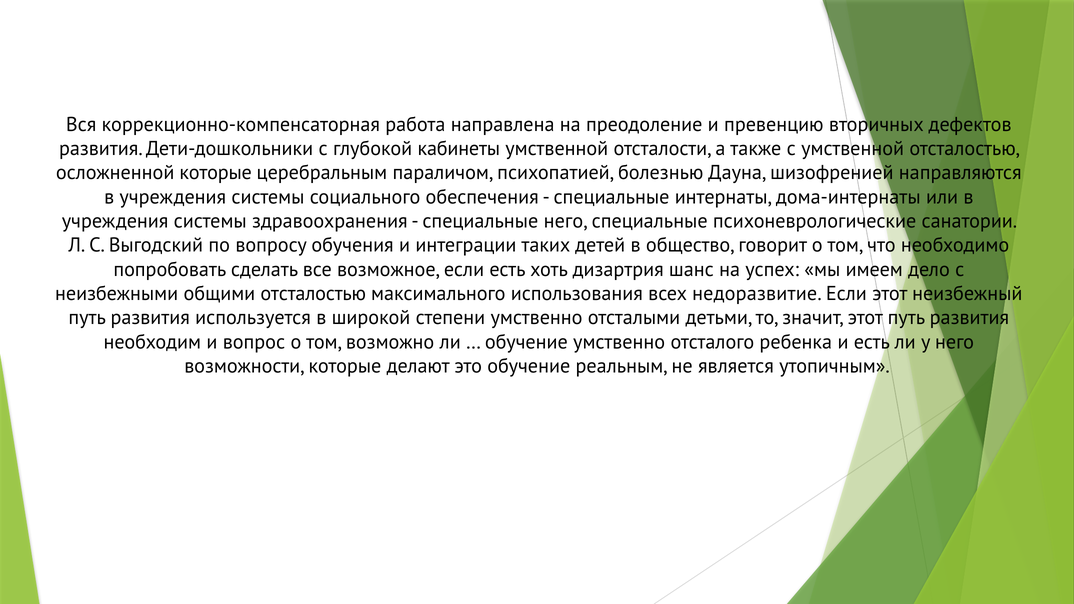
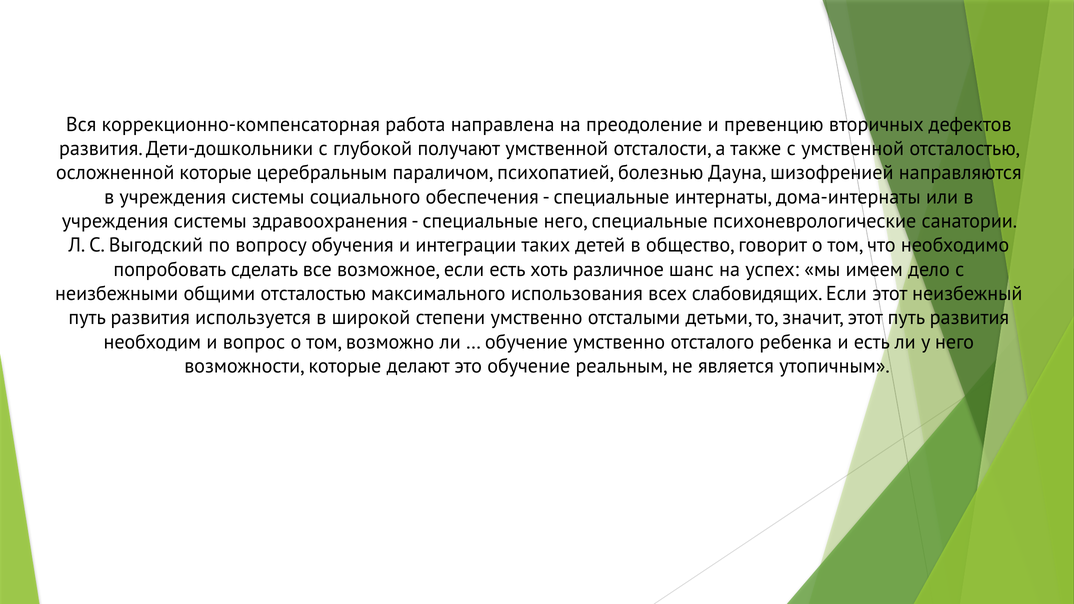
кабинеты: кабинеты -> получают (459, 149)
дизартрия: дизартрия -> различное (618, 270)
недоразвитие: недоразвитие -> слабовидящих (757, 294)
